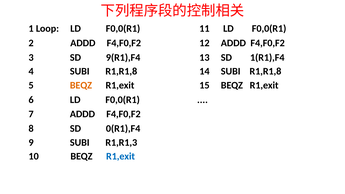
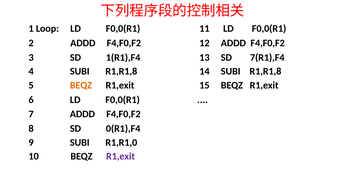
9(R1),F4: 9(R1),F4 -> 1(R1),F4 (123, 58)
1(R1),F4: 1(R1),F4 -> 7(R1),F4 (267, 58)
R1,R1,3: R1,R1,3 -> R1,R1,0 (121, 143)
R1,exit colour: blue -> purple (121, 156)
